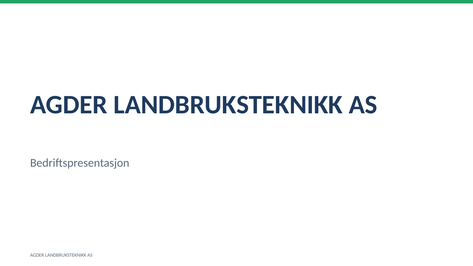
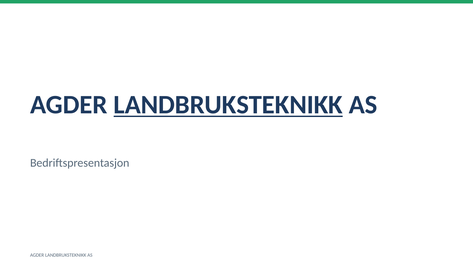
LANDBRUKSTEKNIKK underline: none -> present (228, 105)
